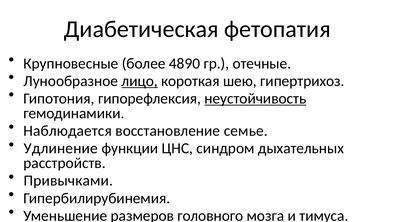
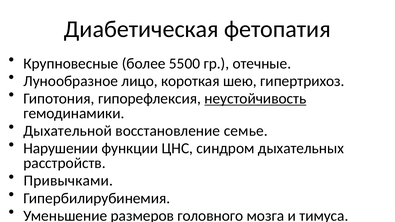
4890: 4890 -> 5500 (185, 64)
лицо underline: present -> none (140, 81)
Наблюдается: Наблюдается -> Дыхательной (68, 131)
Удлинение: Удлинение -> Нарушении (61, 148)
